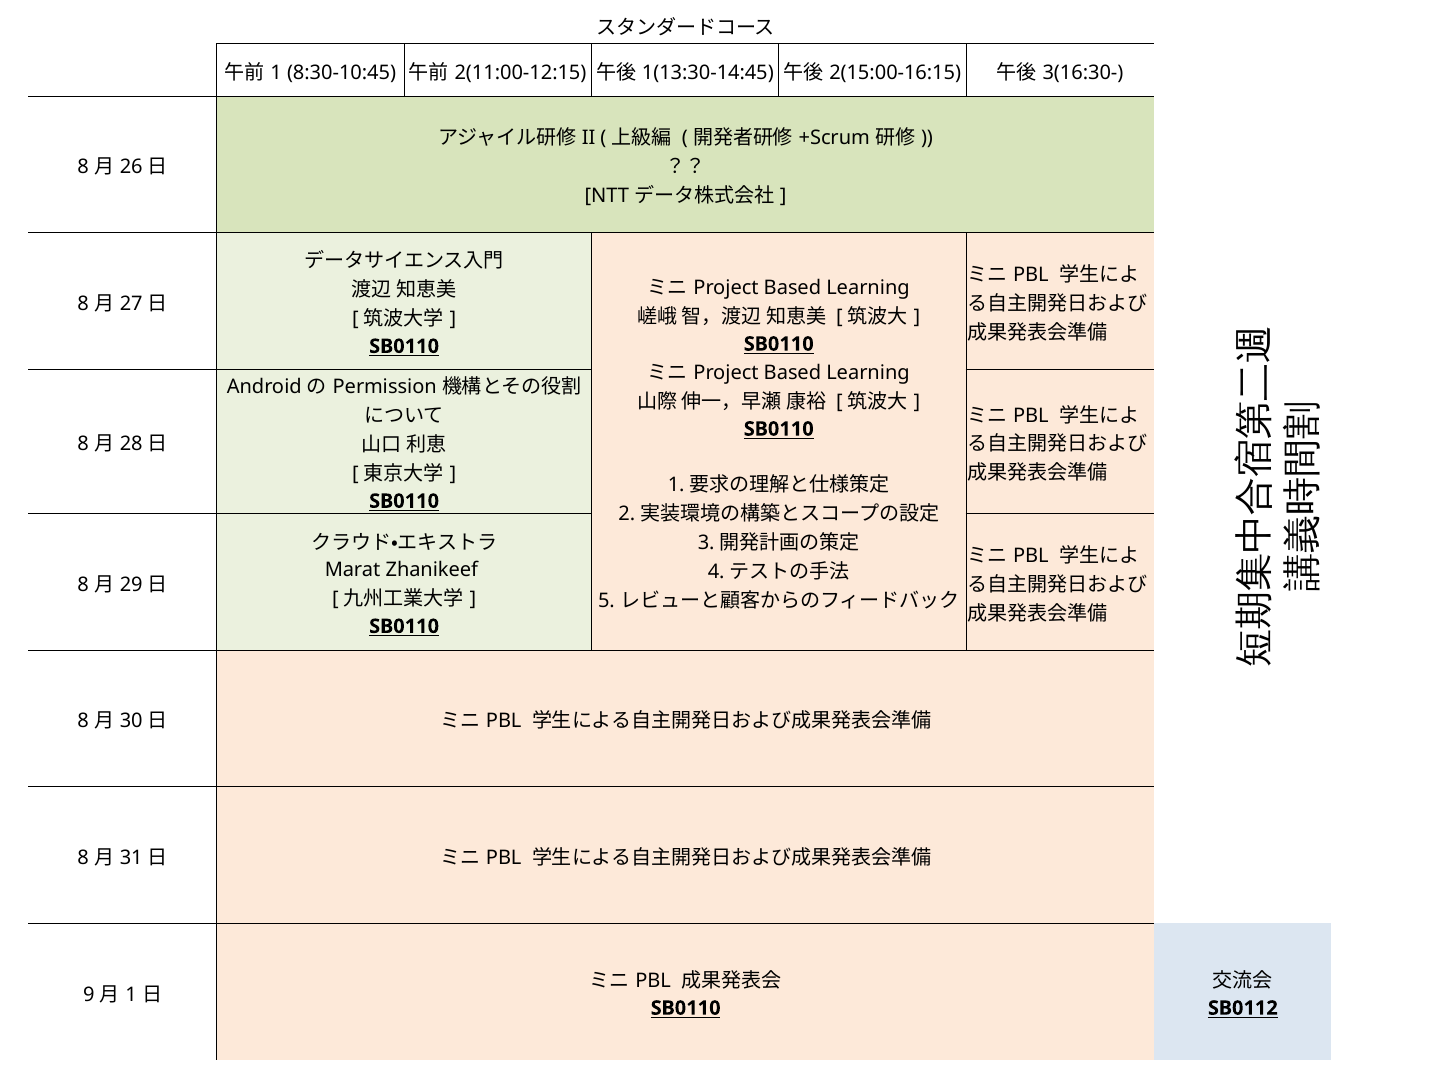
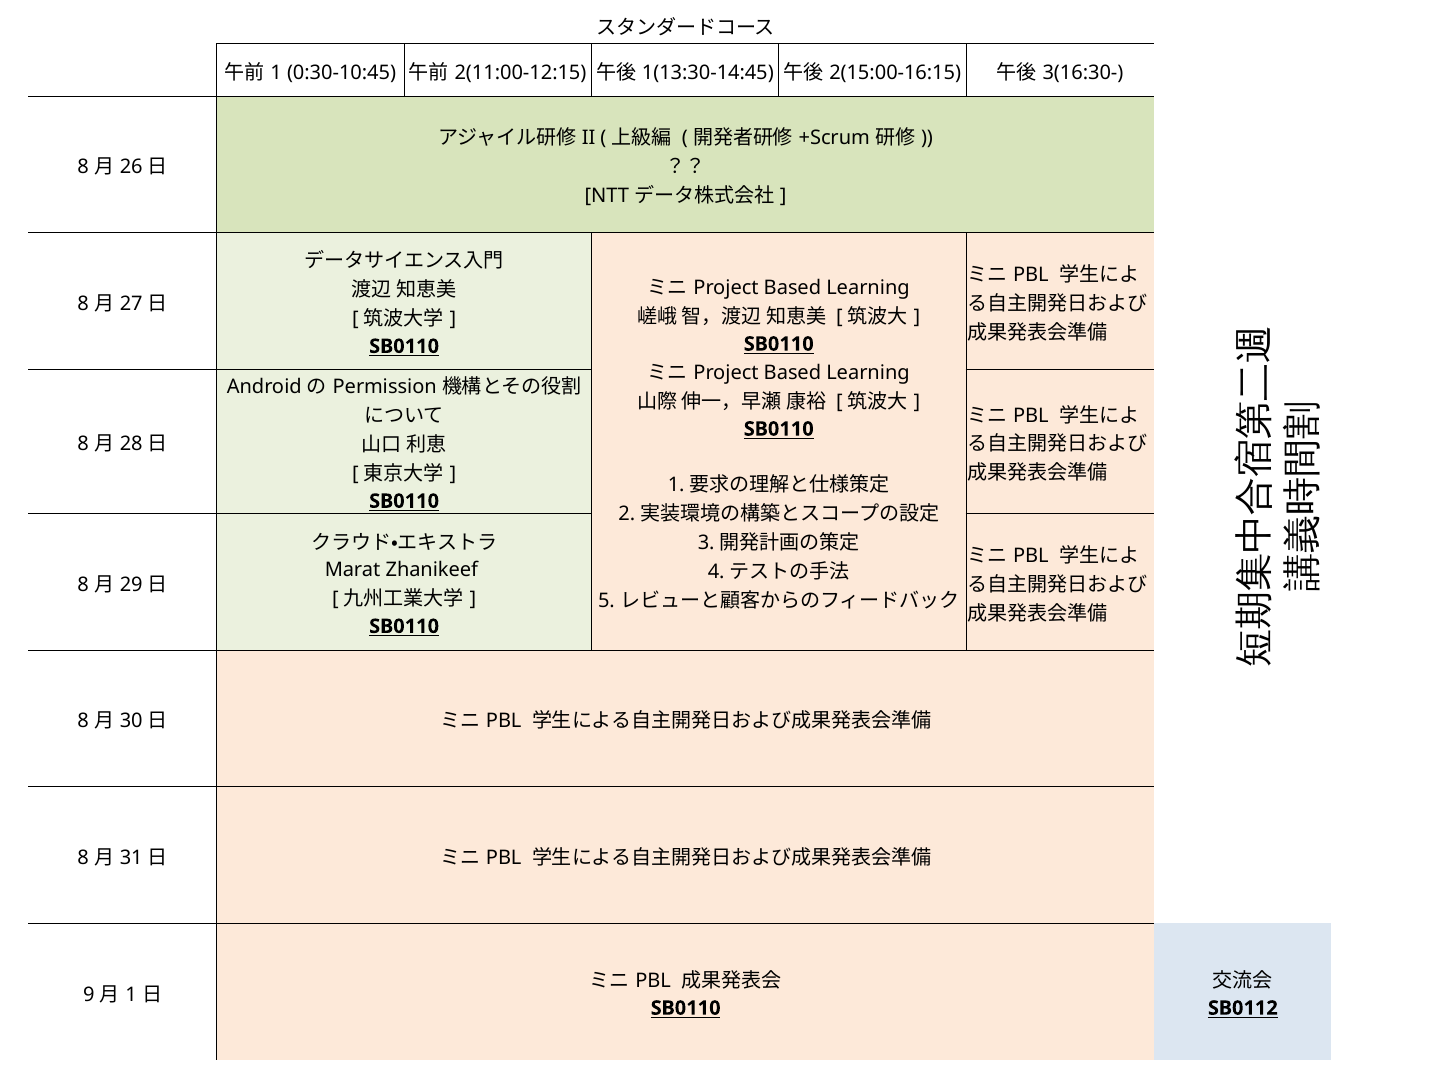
8:30-10:45: 8:30-10:45 -> 0:30-10:45 (342, 73)
